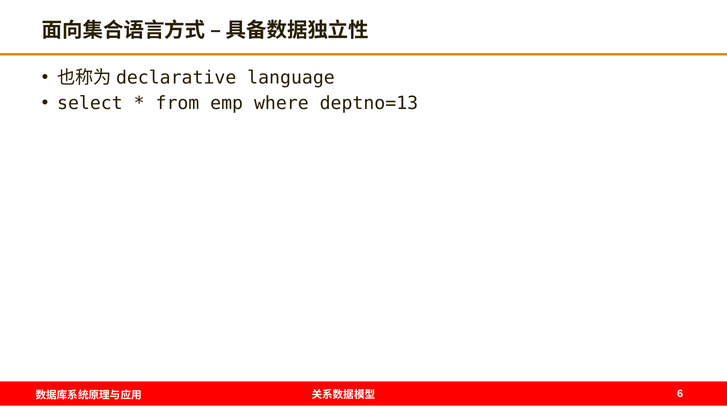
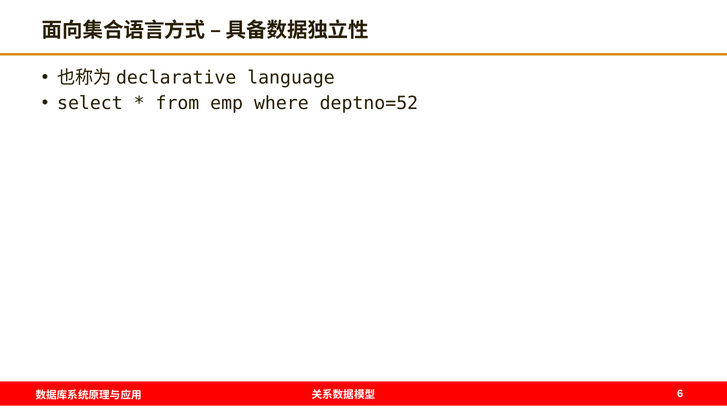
deptno=13: deptno=13 -> deptno=52 (369, 103)
